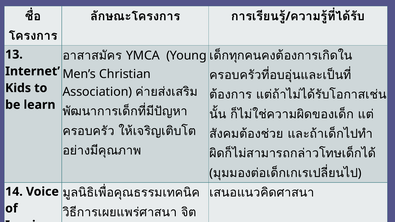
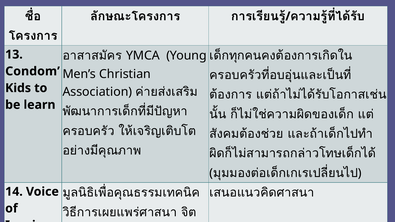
Internet: Internet -> Condom (33, 71)
